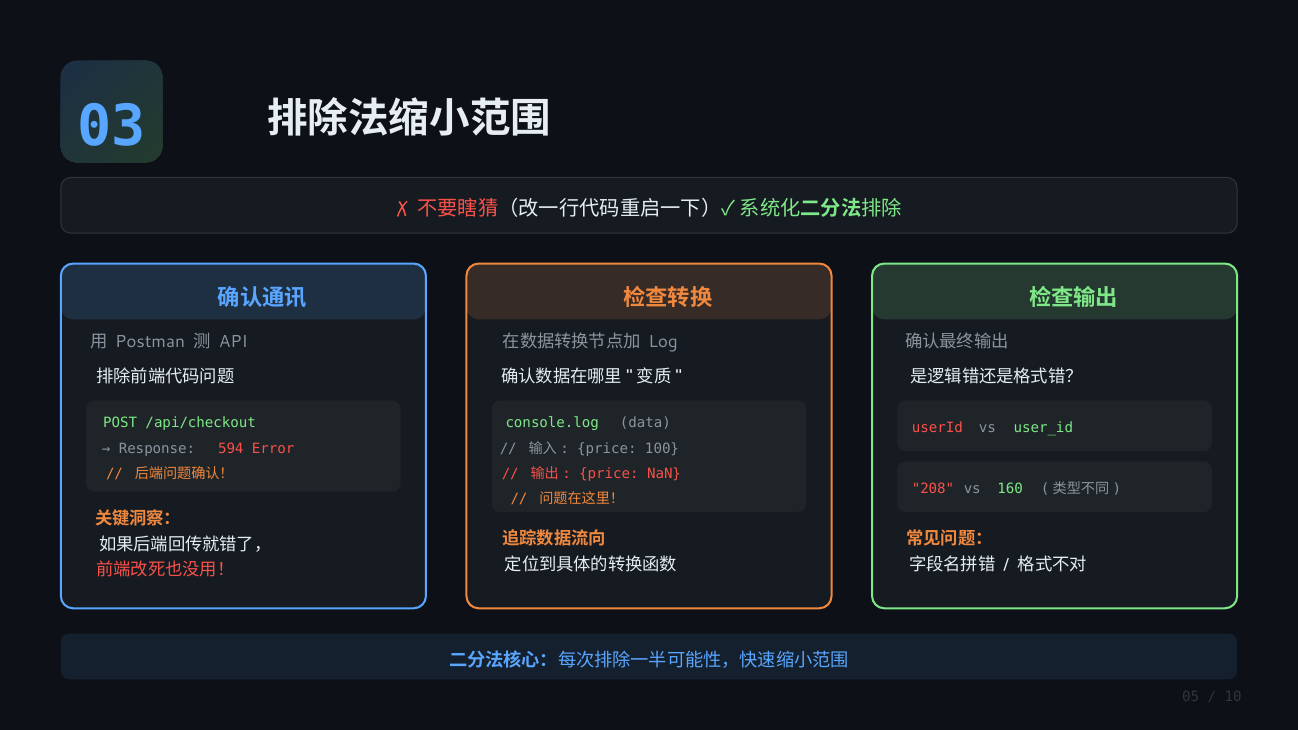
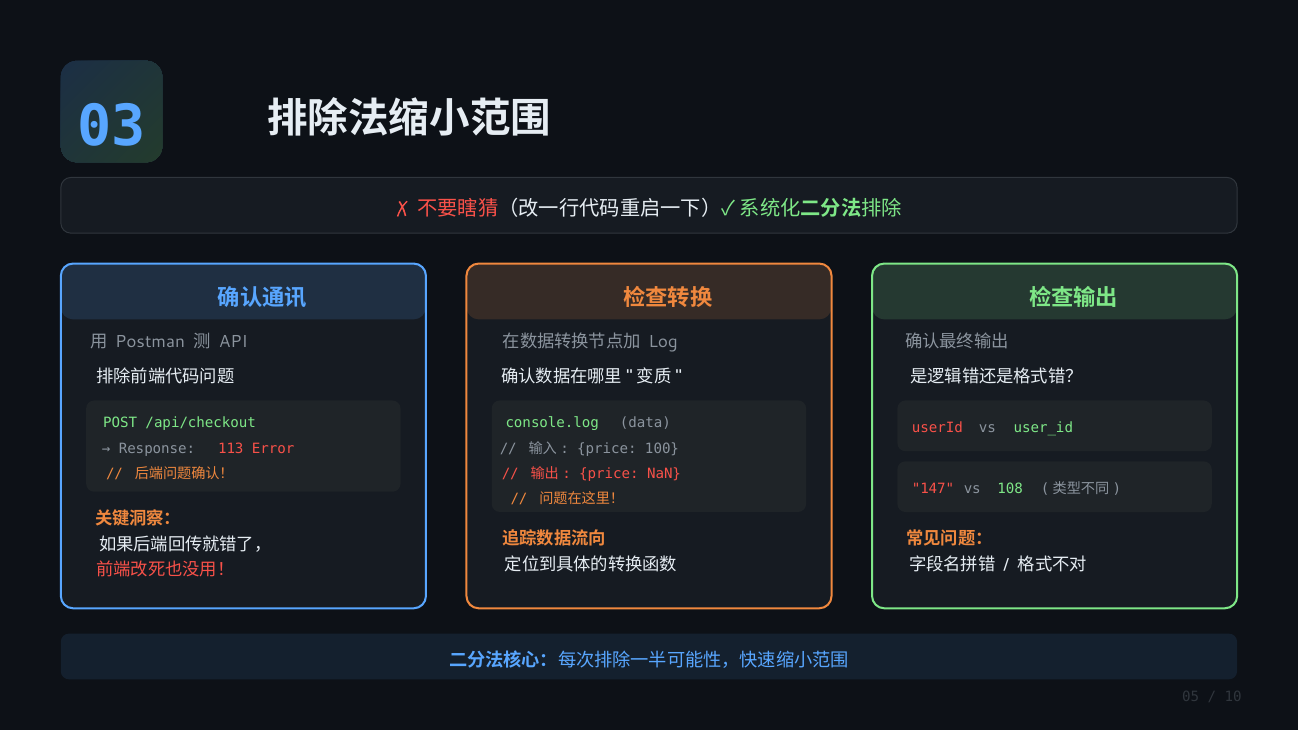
594: 594 -> 113 (231, 449)
208: 208 -> 147 (933, 489)
160: 160 -> 108 (1010, 489)
